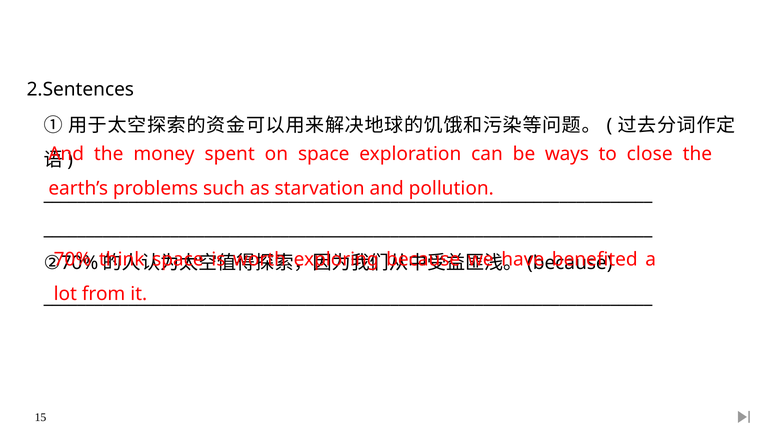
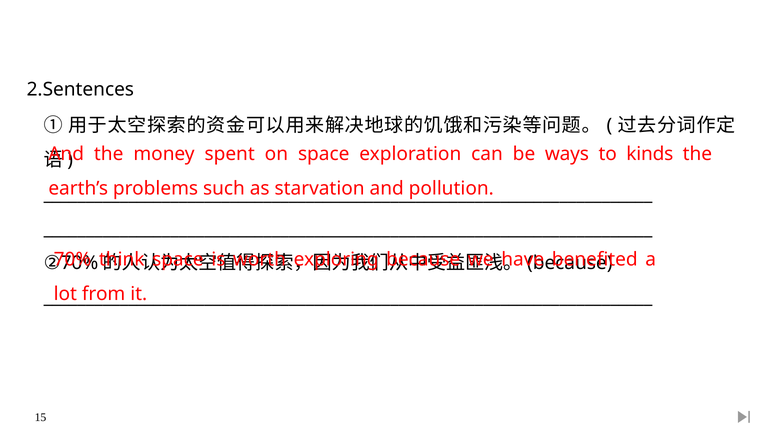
close: close -> kinds (650, 154)
